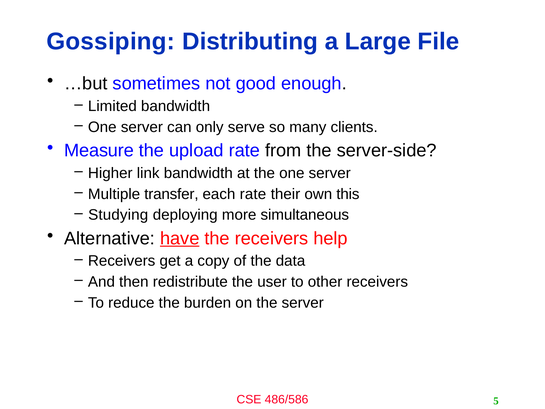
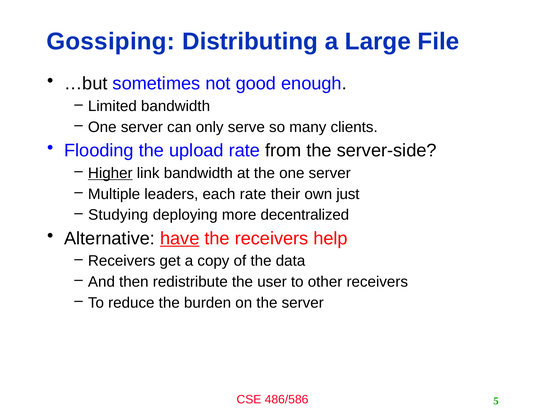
Measure: Measure -> Flooding (99, 150)
Higher underline: none -> present (110, 173)
transfer: transfer -> leaders (171, 194)
this: this -> just (348, 194)
simultaneous: simultaneous -> decentralized (305, 215)
